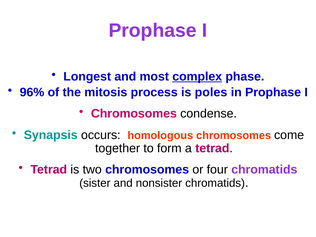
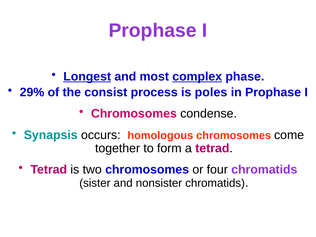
Longest underline: none -> present (87, 77)
96%: 96% -> 29% (32, 92)
mitosis: mitosis -> consist (106, 92)
